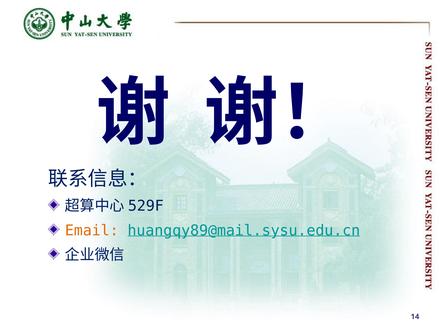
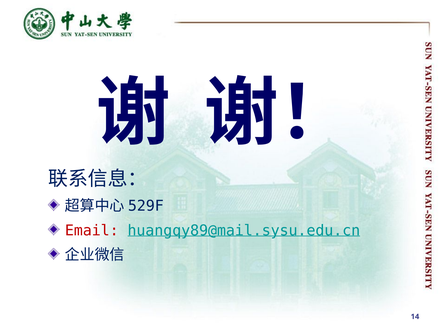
Email colour: orange -> red (92, 230)
